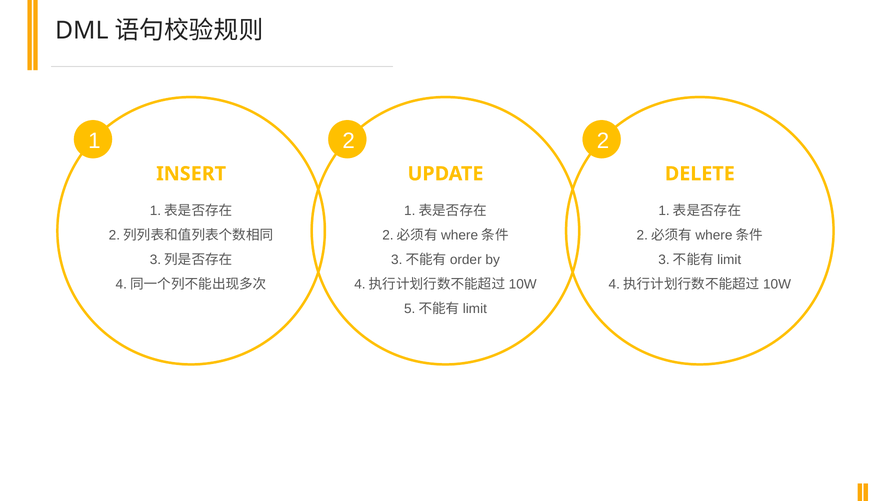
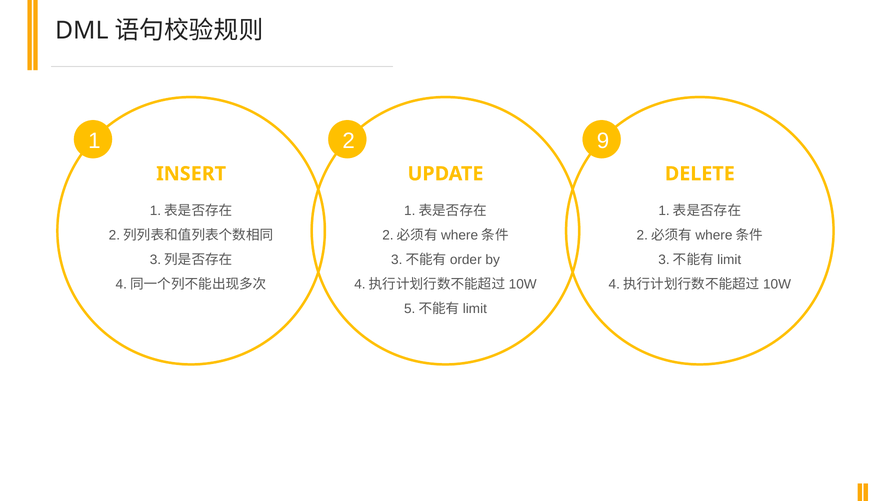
2 2: 2 -> 9 (603, 141)
